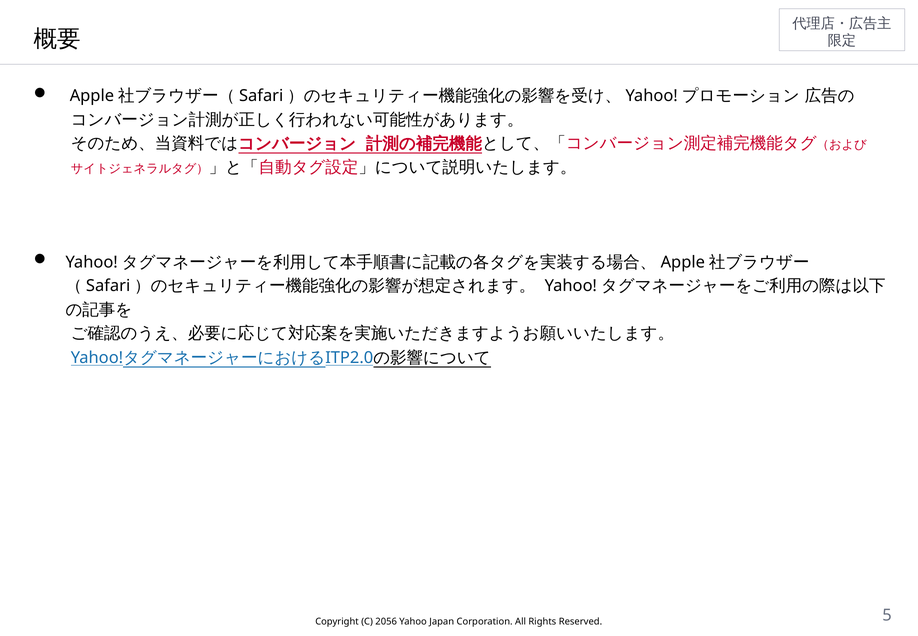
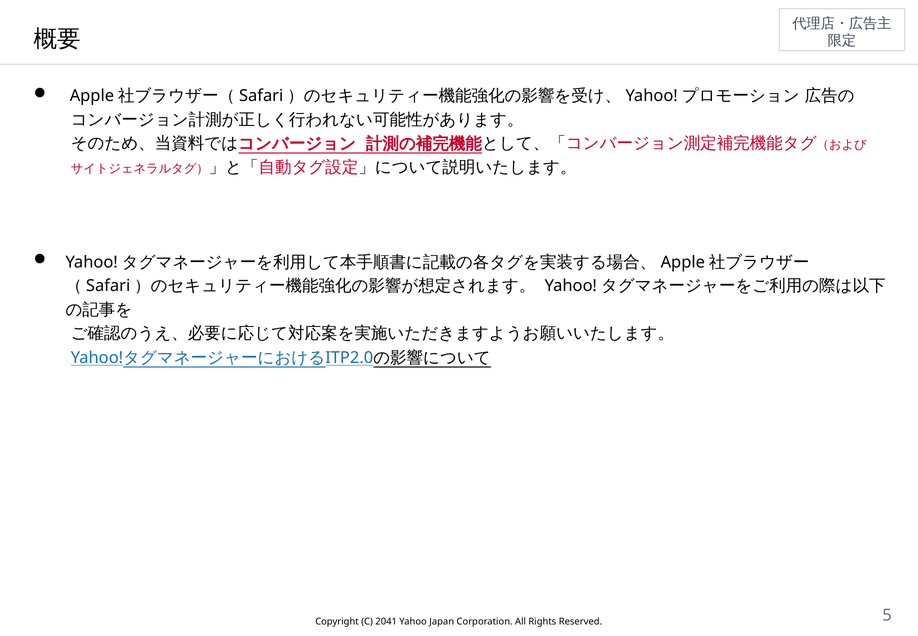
2056: 2056 -> 2041 (386, 621)
